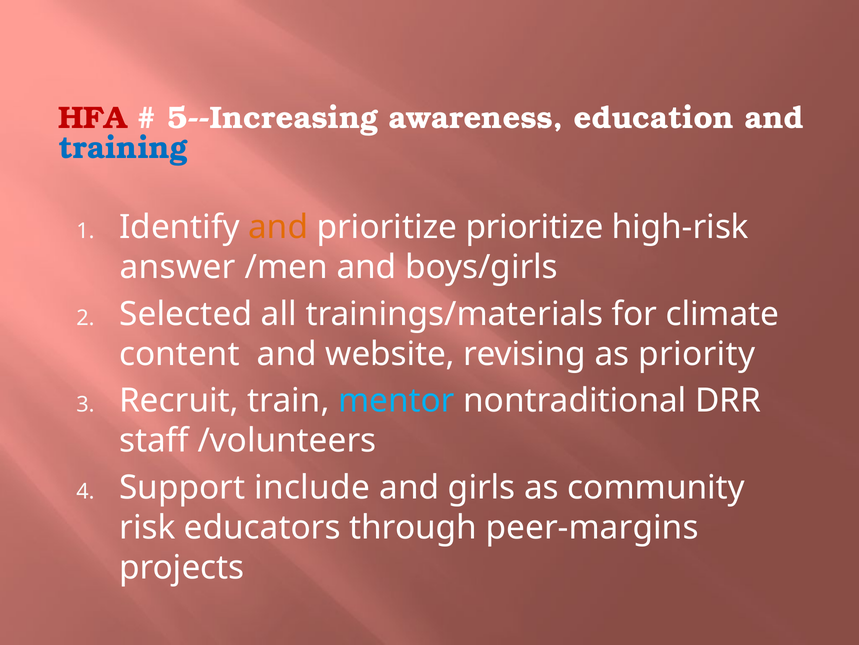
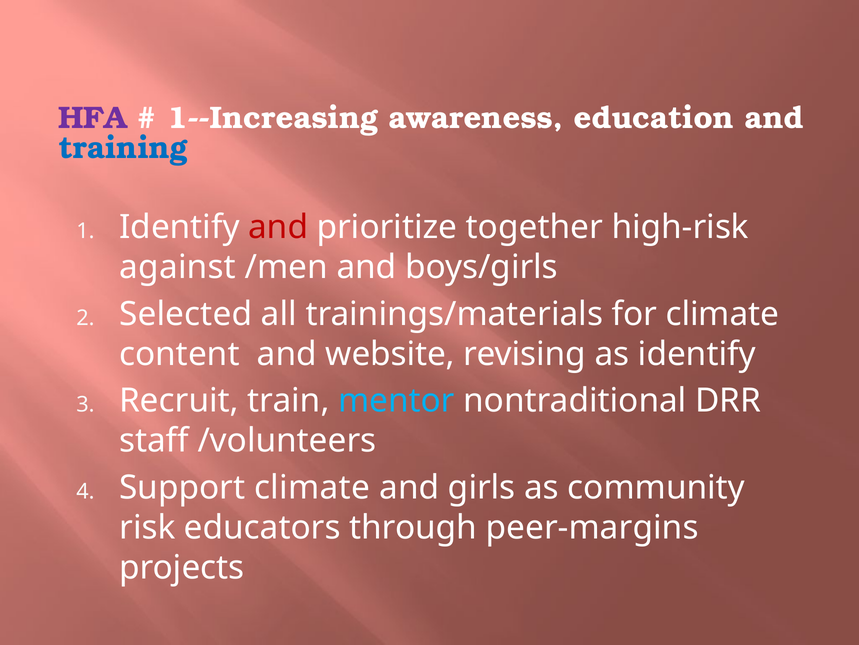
HFA colour: red -> purple (92, 118)
5--Increasing: 5--Increasing -> 1--Increasing (273, 118)
and colour: orange -> red (278, 227)
prioritize prioritize: prioritize -> together (534, 227)
answer: answer -> against (178, 267)
as priority: priority -> identify (697, 354)
Support include: include -> climate (312, 487)
